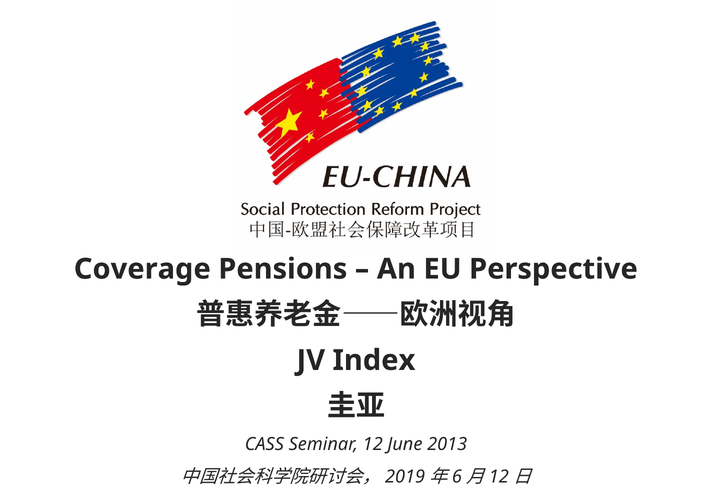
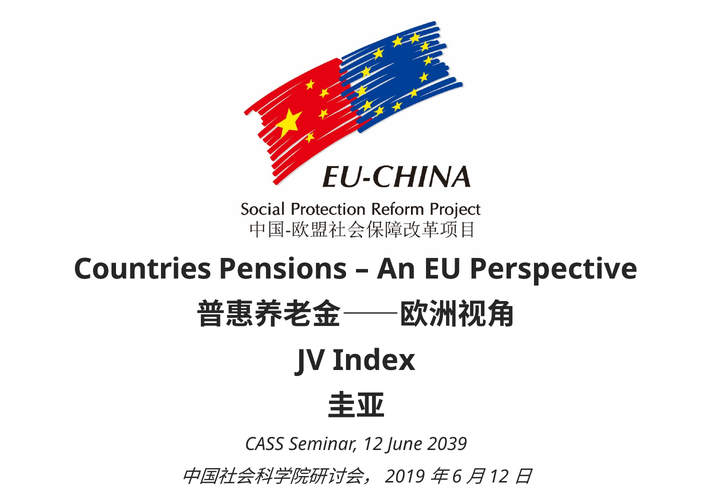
Coverage: Coverage -> Countries (142, 269)
2013: 2013 -> 2039 (447, 445)
